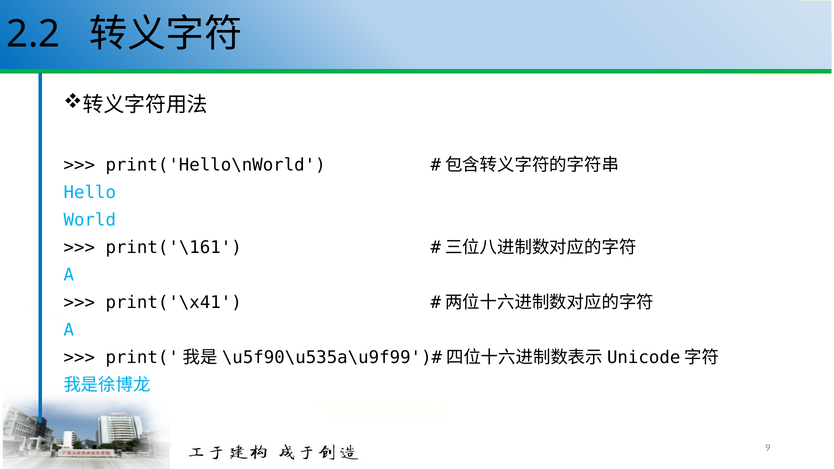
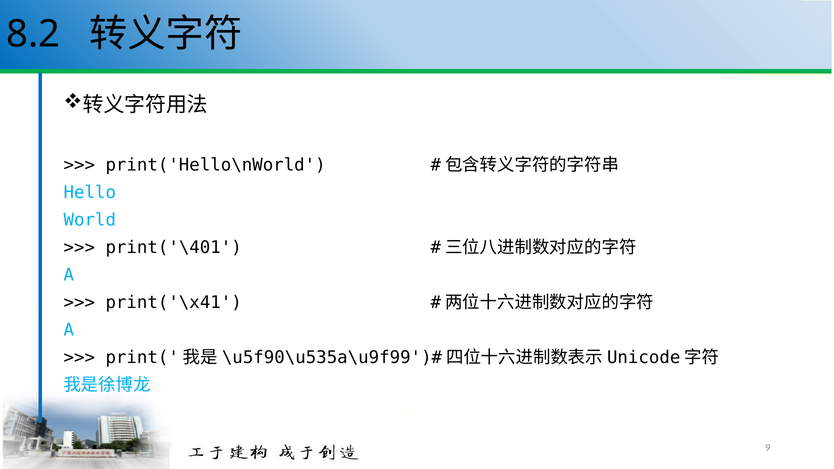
2.2: 2.2 -> 8.2 (33, 34)
print('\161: print('\161 -> print('\401 (174, 248)
